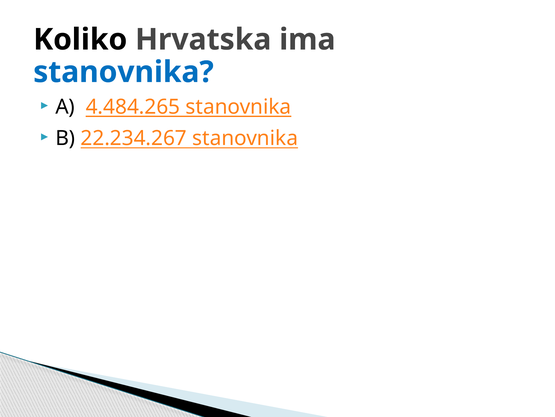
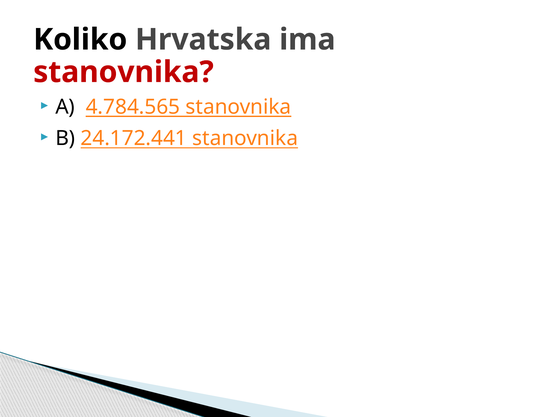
stanovnika colour: blue -> red (123, 72)
4.484.265: 4.484.265 -> 4.784.565 (133, 107)
22.234.267: 22.234.267 -> 24.172.441 (134, 138)
